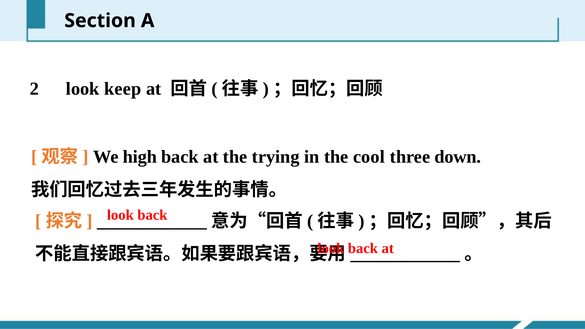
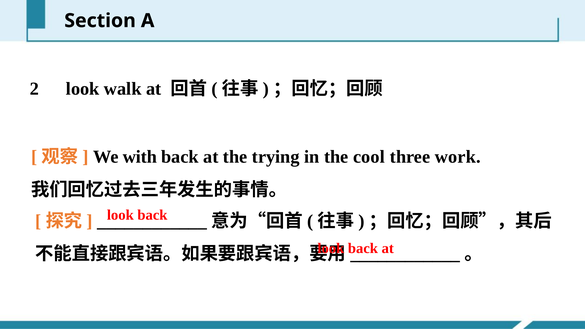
keep: keep -> walk (123, 89)
high: high -> with (140, 157)
down: down -> work (458, 157)
